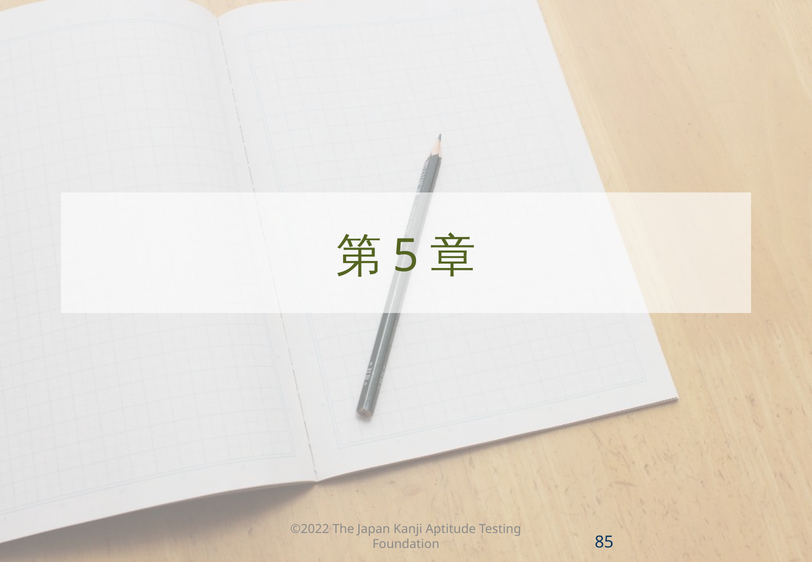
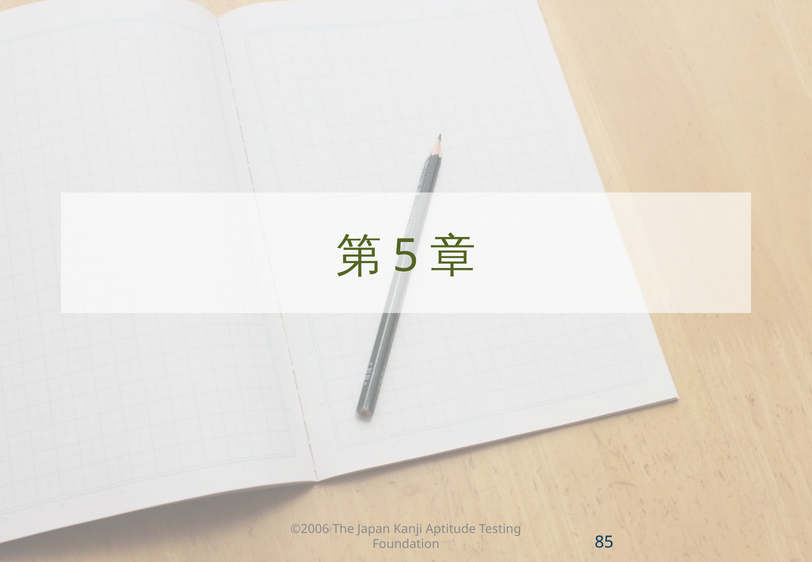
©2022: ©2022 -> ©2006 (310, 529)
